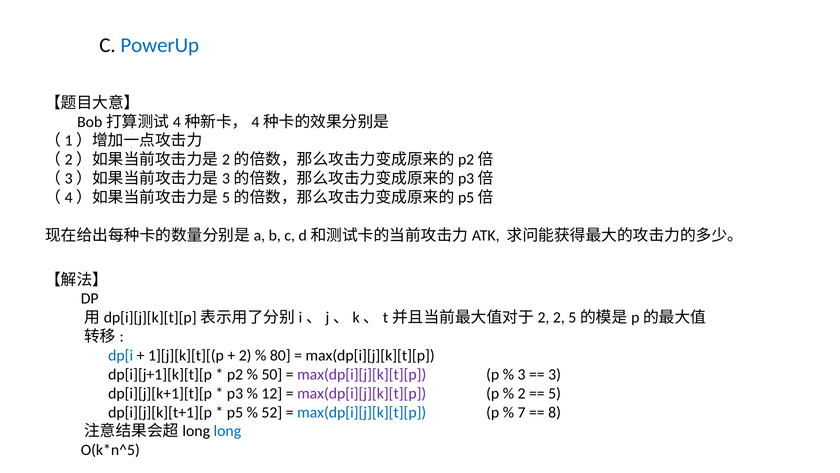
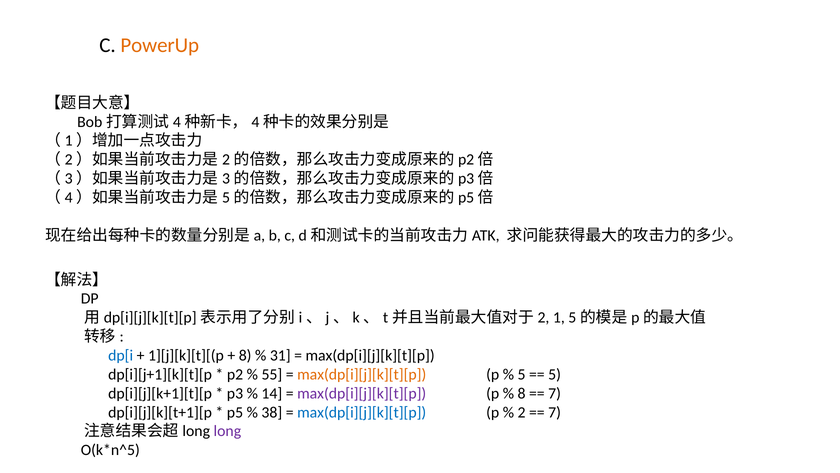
PowerUp colour: blue -> orange (160, 45)
2: 2 -> 1 (559, 317)
2: 2 -> 8 (245, 355)
80: 80 -> 31 (280, 355)
50: 50 -> 55 (272, 374)
max(dp[i][j][k][t][p colour: purple -> orange (362, 374)
3: 3 -> 5 (522, 374)
3: 3 -> 5 (555, 374)
12: 12 -> 14 (272, 393)
2: 2 -> 8 (522, 393)
5: 5 -> 7 (555, 393)
52: 52 -> 38 (272, 412)
7: 7 -> 2 (522, 412)
8: 8 -> 7 (555, 412)
long colour: blue -> purple (227, 431)
